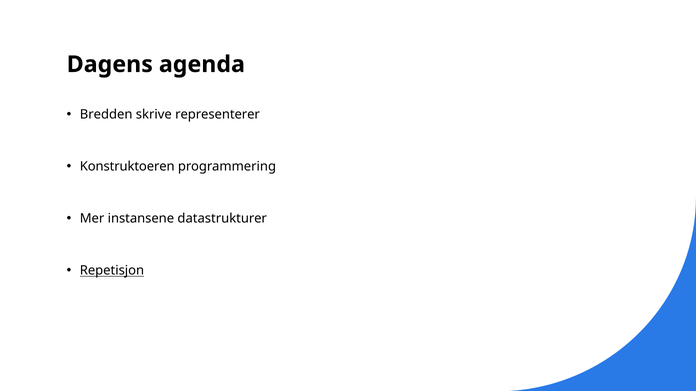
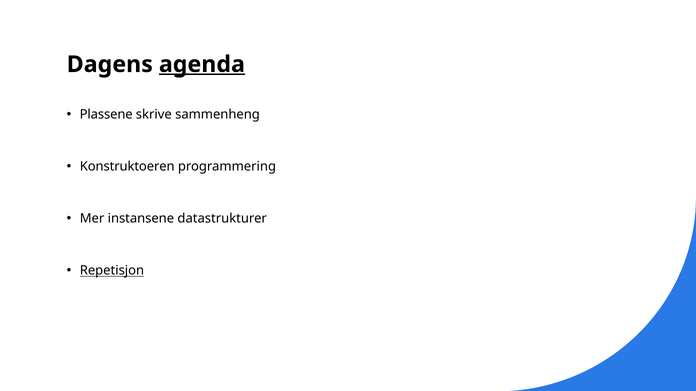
agenda underline: none -> present (202, 64)
Bredden: Bredden -> Plassene (106, 115)
representerer: representerer -> sammenheng (218, 115)
